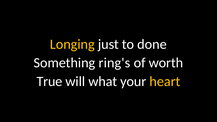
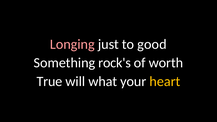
Longing colour: yellow -> pink (72, 44)
done: done -> good (152, 44)
ring's: ring's -> rock's (115, 63)
